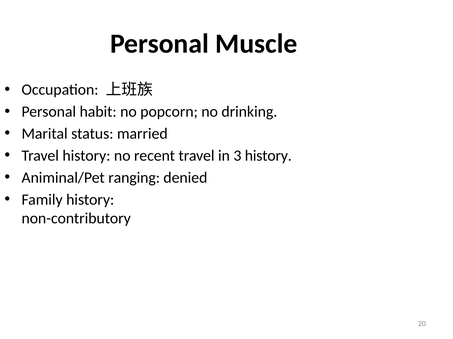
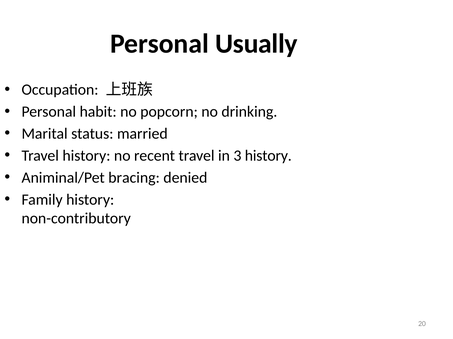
Muscle: Muscle -> Usually (256, 44)
ranging: ranging -> bracing (134, 178)
